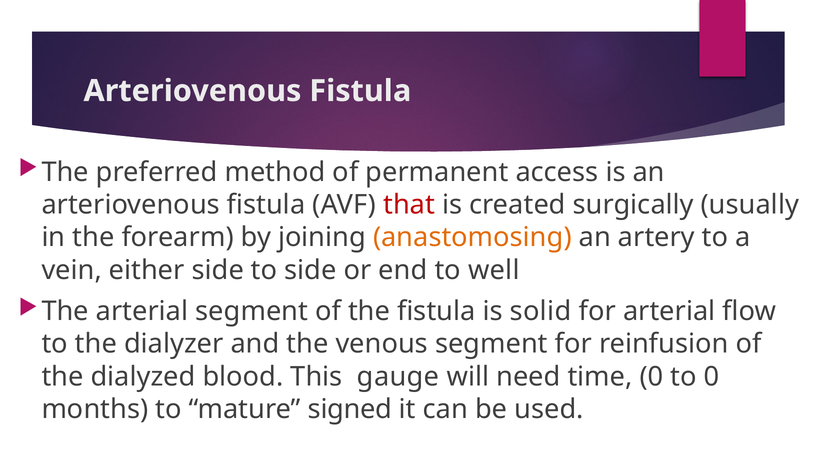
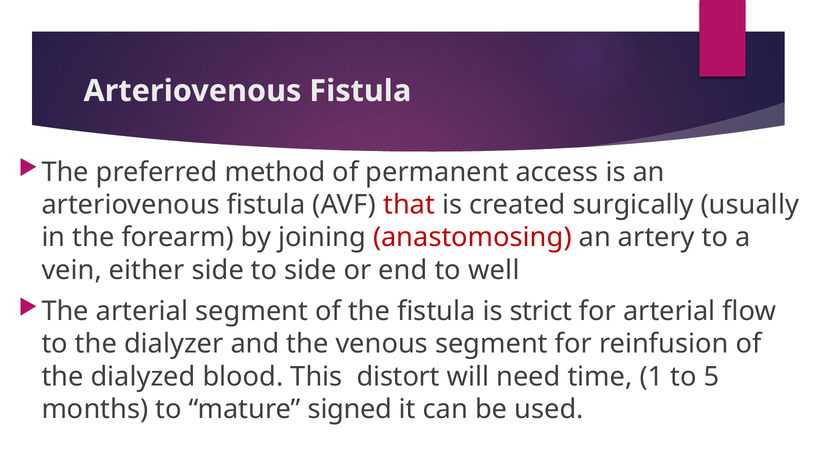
anastomosing colour: orange -> red (472, 238)
solid: solid -> strict (541, 312)
gauge: gauge -> distort (398, 377)
time 0: 0 -> 1 (652, 377)
to 0: 0 -> 5 (712, 377)
